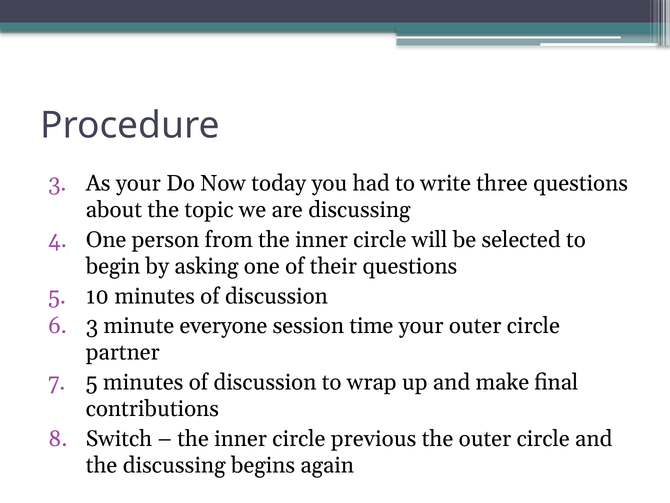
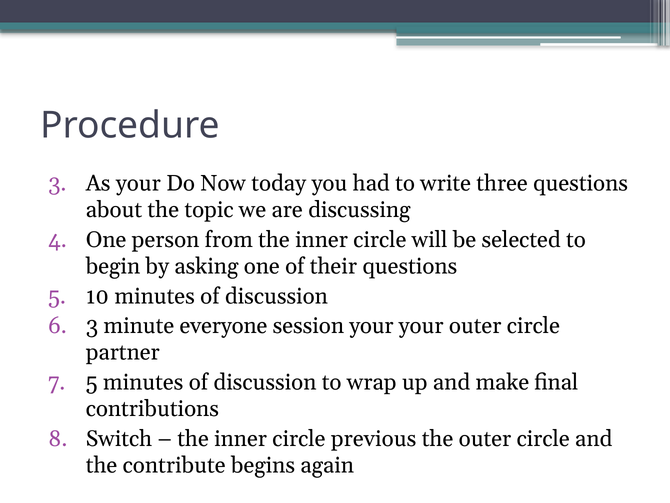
session time: time -> your (371, 325)
the discussing: discussing -> contribute (174, 465)
